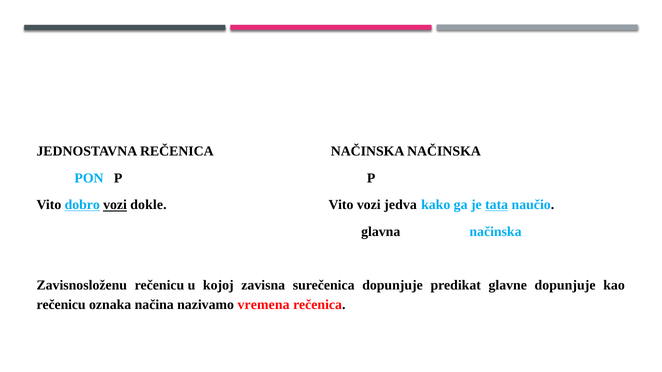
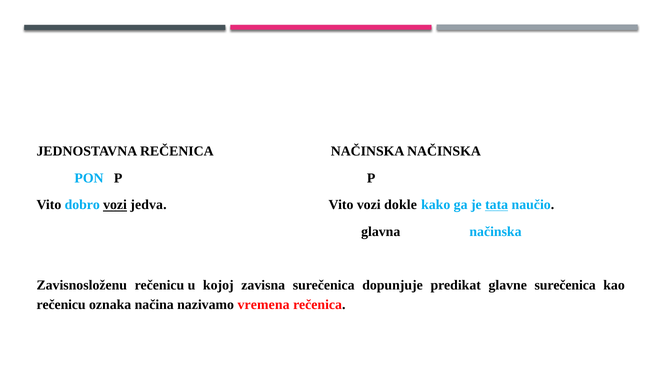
dobro underline: present -> none (82, 205)
dokle: dokle -> jedva (148, 205)
jedva: jedva -> dokle (401, 205)
glavne dopunjuje: dopunjuje -> surečenica (565, 285)
